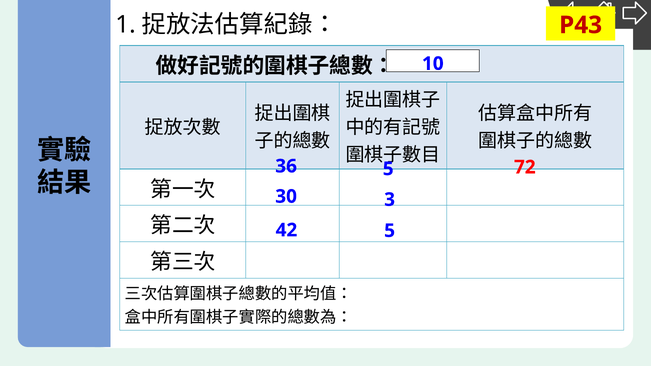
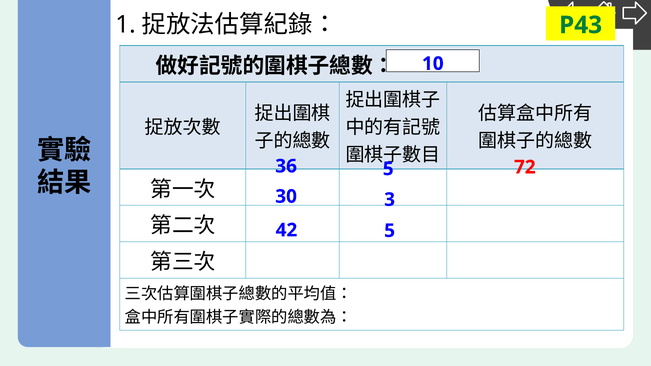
P43 colour: red -> green (581, 25)
